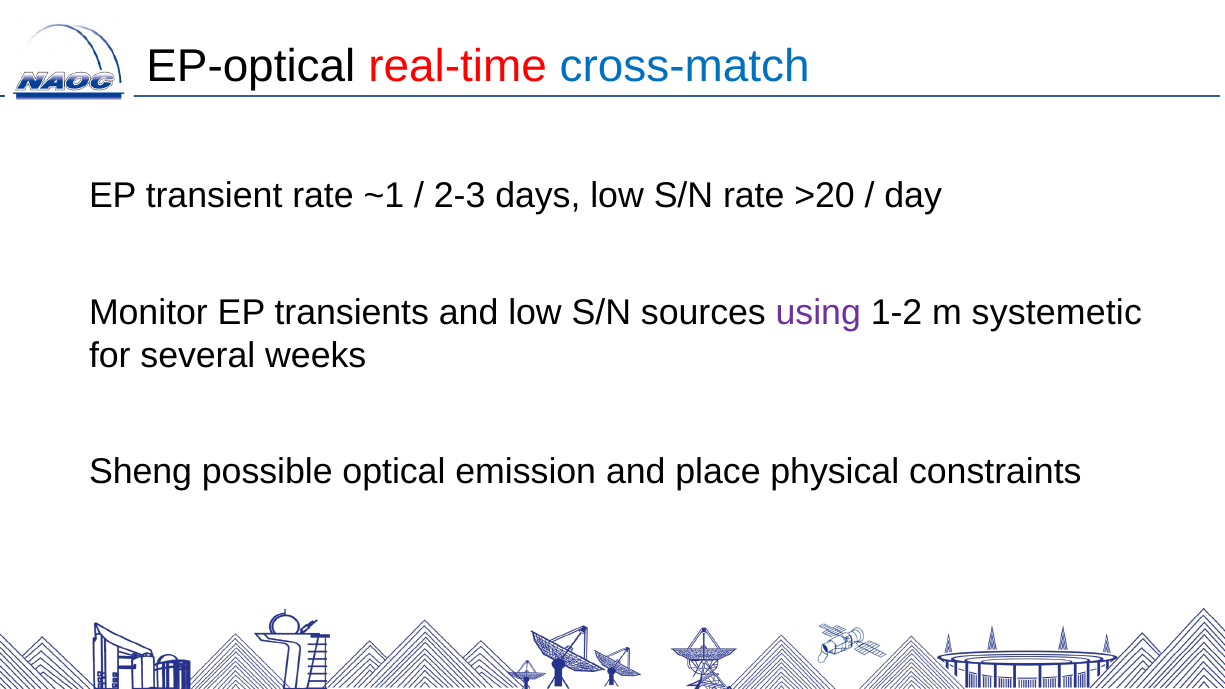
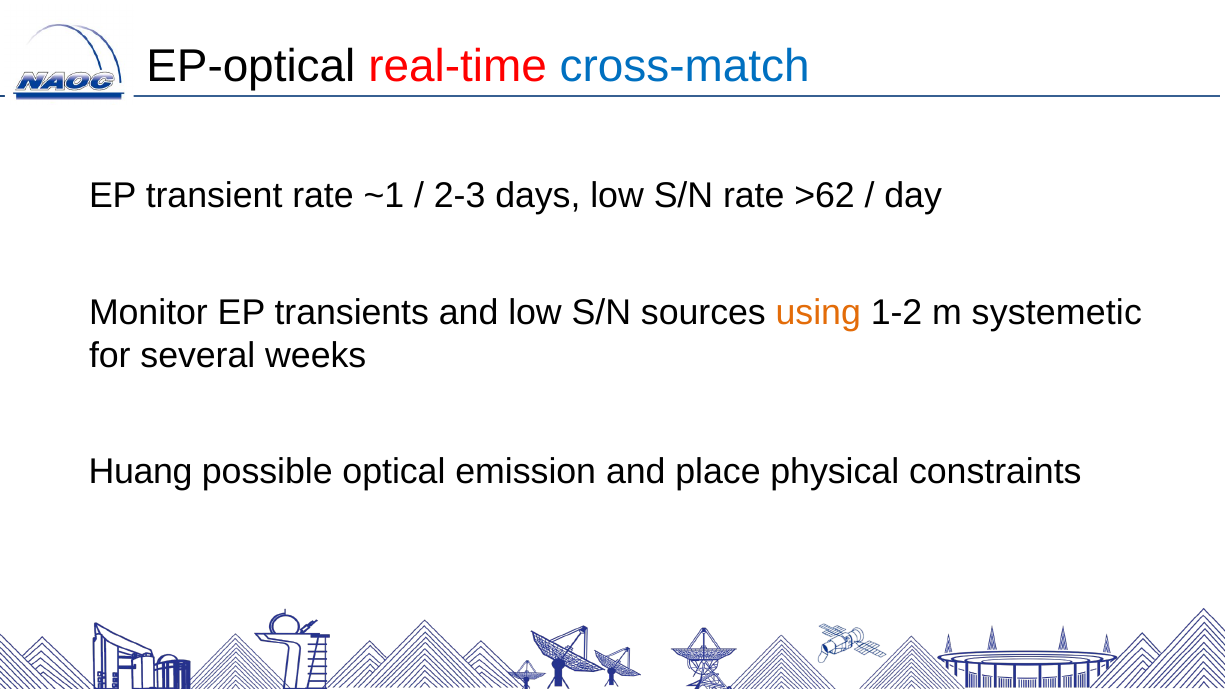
>20: >20 -> >62 (825, 196)
using colour: purple -> orange (818, 312)
Sheng: Sheng -> Huang (141, 472)
